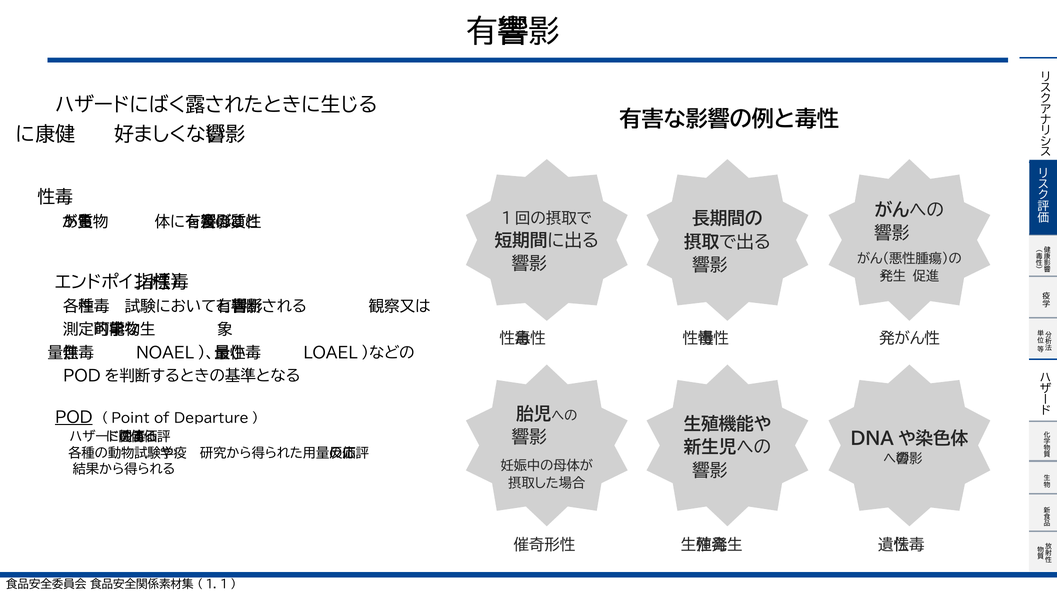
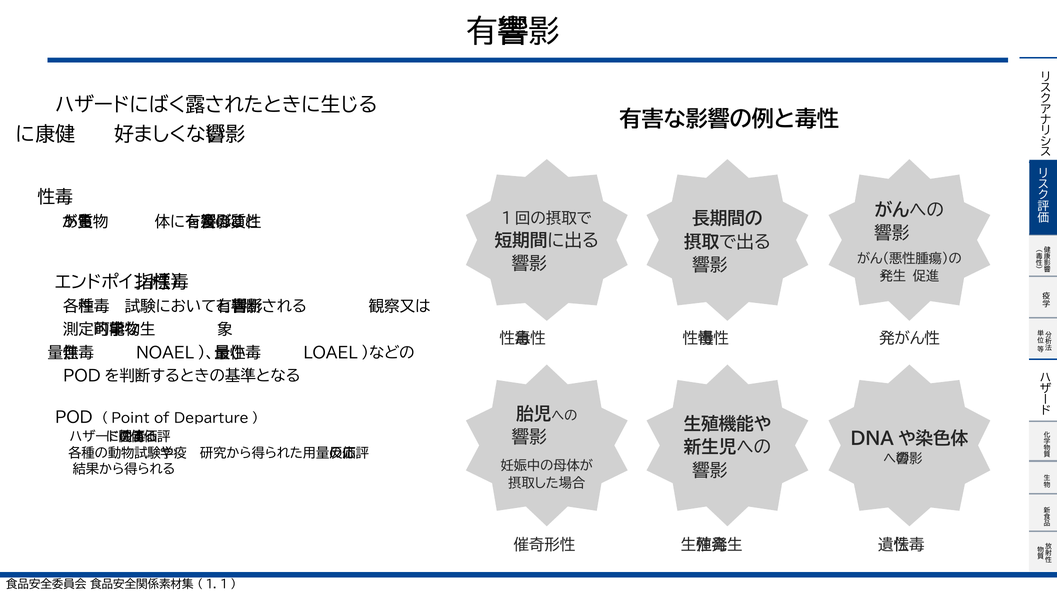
POD underline: present -> none (74, 418)
